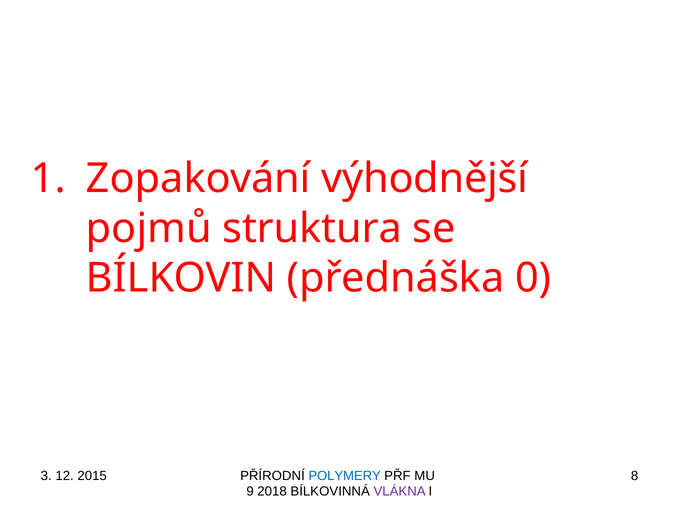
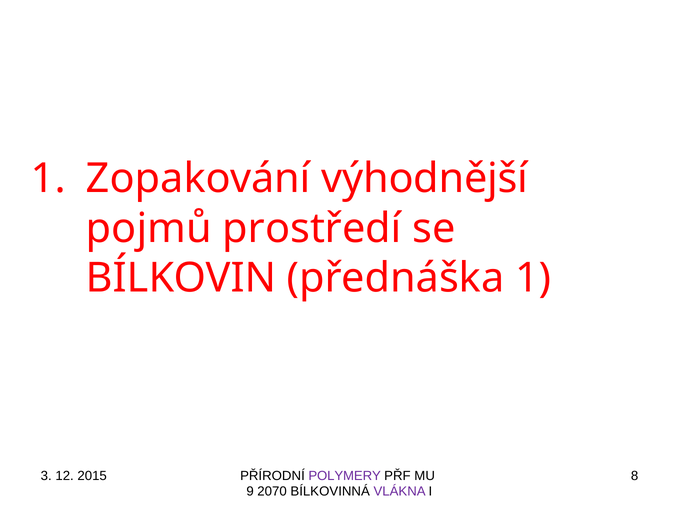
struktura: struktura -> prostředí (312, 229)
přednáška 0: 0 -> 1 (533, 278)
POLYMERY colour: blue -> purple (345, 476)
2018: 2018 -> 2070 (272, 492)
